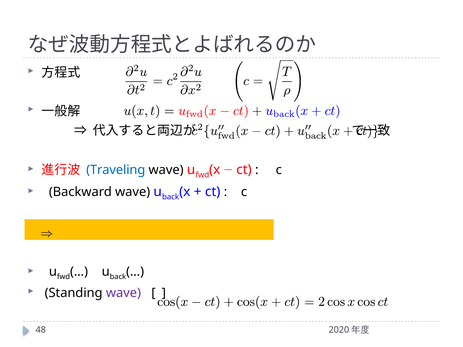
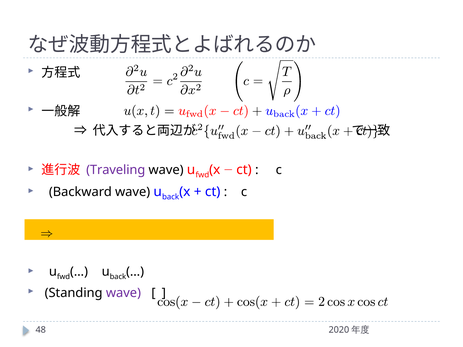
Traveling colour: blue -> purple (116, 170)
